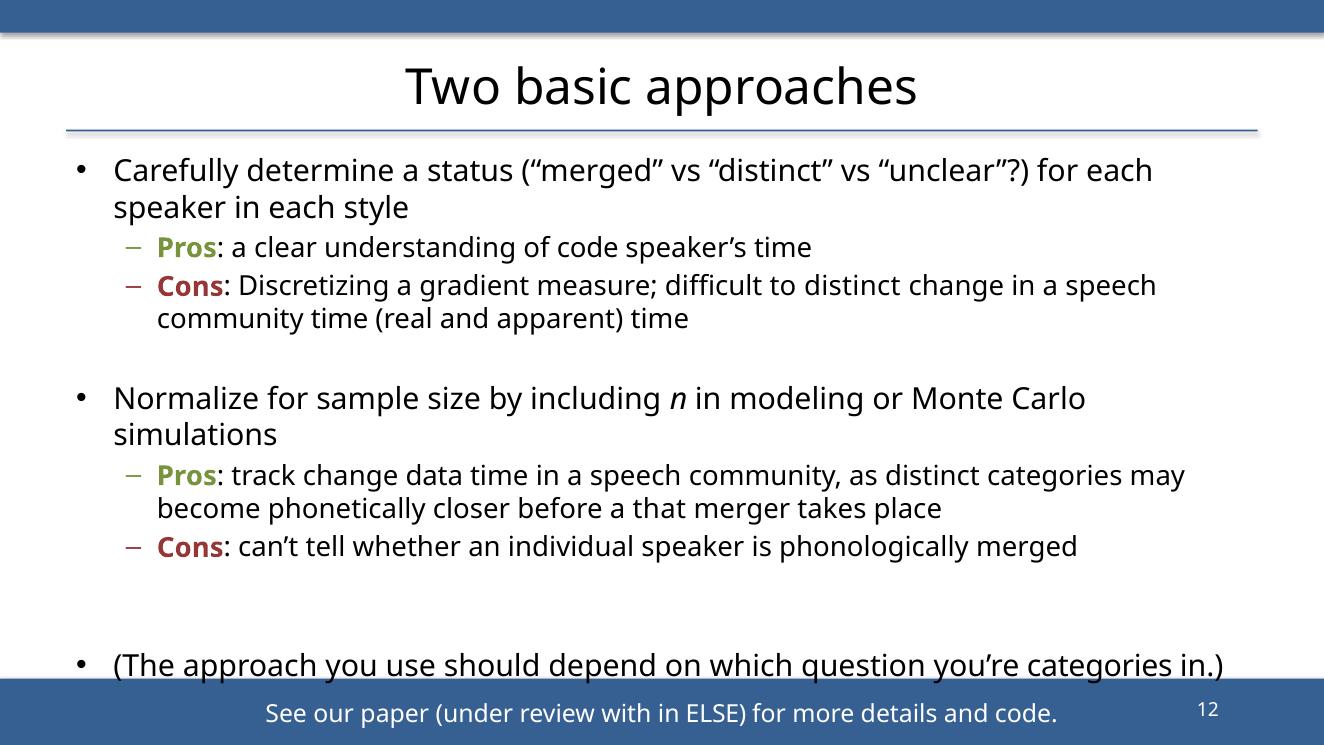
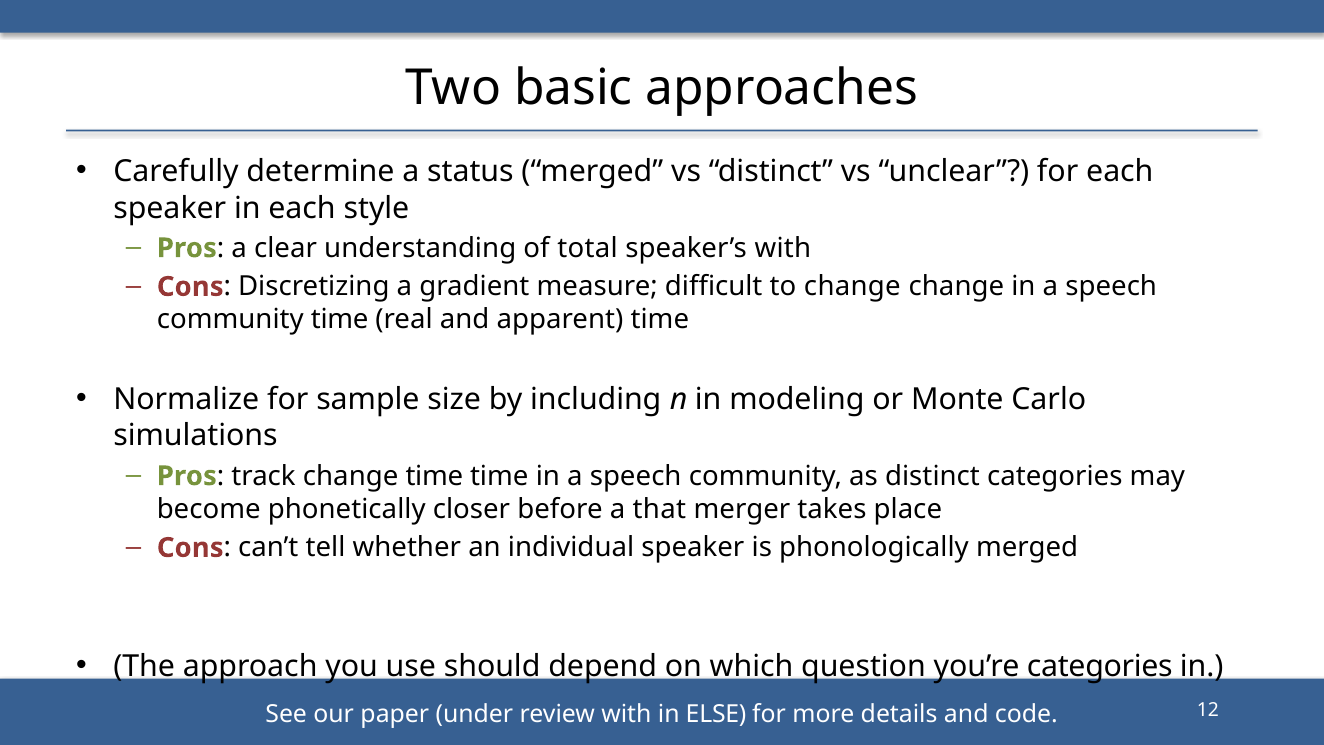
of code: code -> total (587, 248)
speaker’s time: time -> with (783, 248)
to distinct: distinct -> change (852, 287)
change data: data -> time (434, 476)
